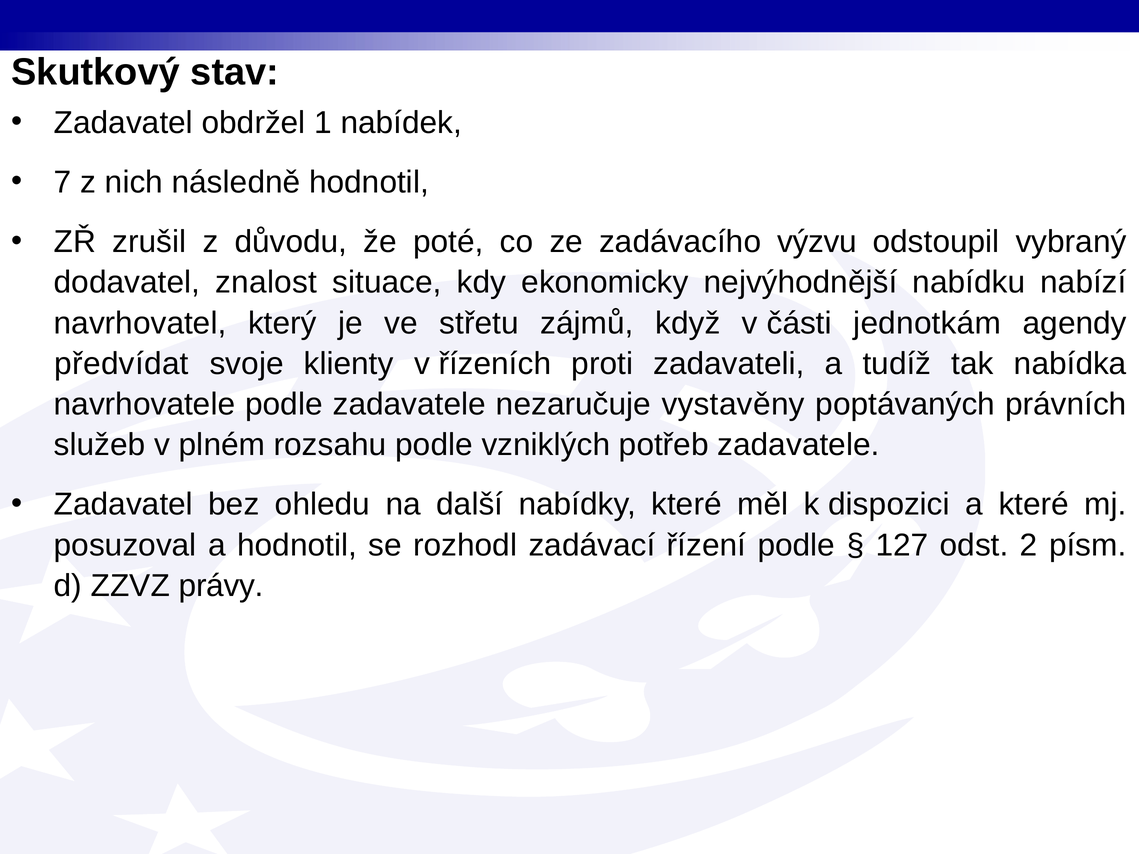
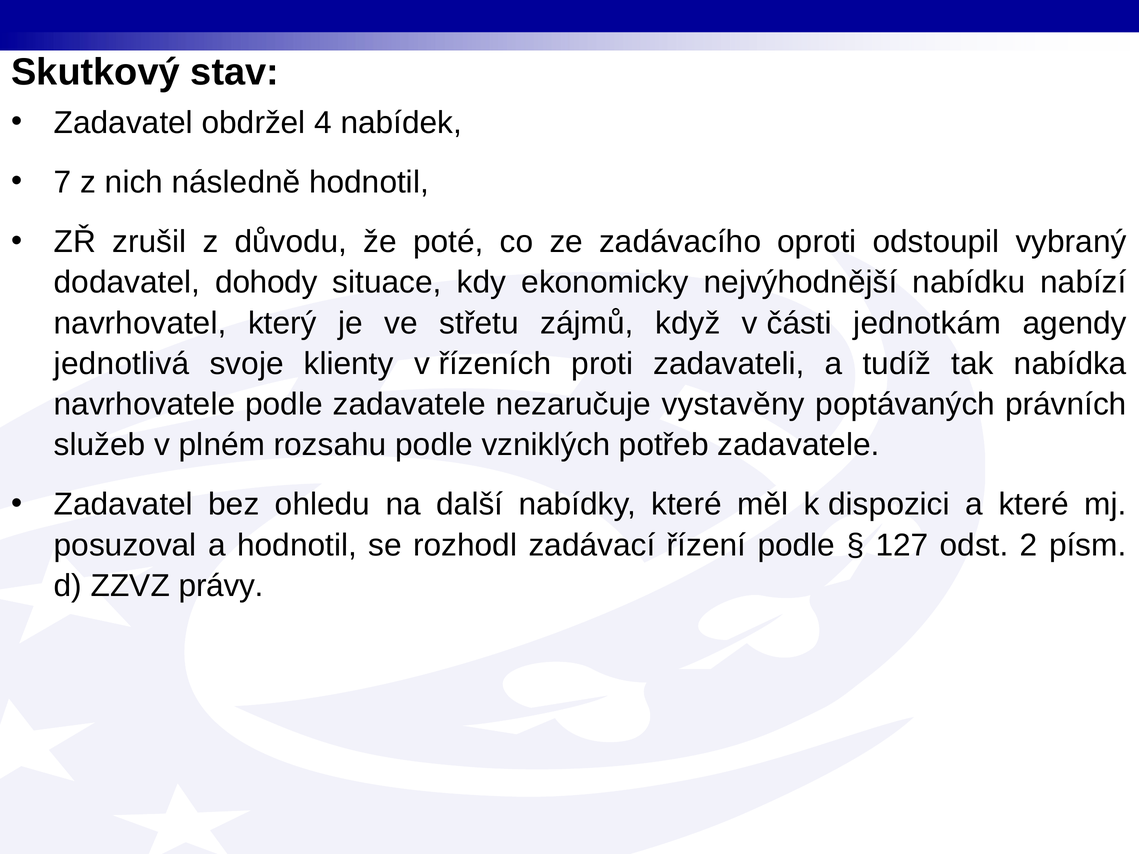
1: 1 -> 4 (323, 123)
výzvu: výzvu -> oproti (817, 242)
znalost: znalost -> dohody (266, 283)
předvídat: předvídat -> jednotlivá (122, 364)
